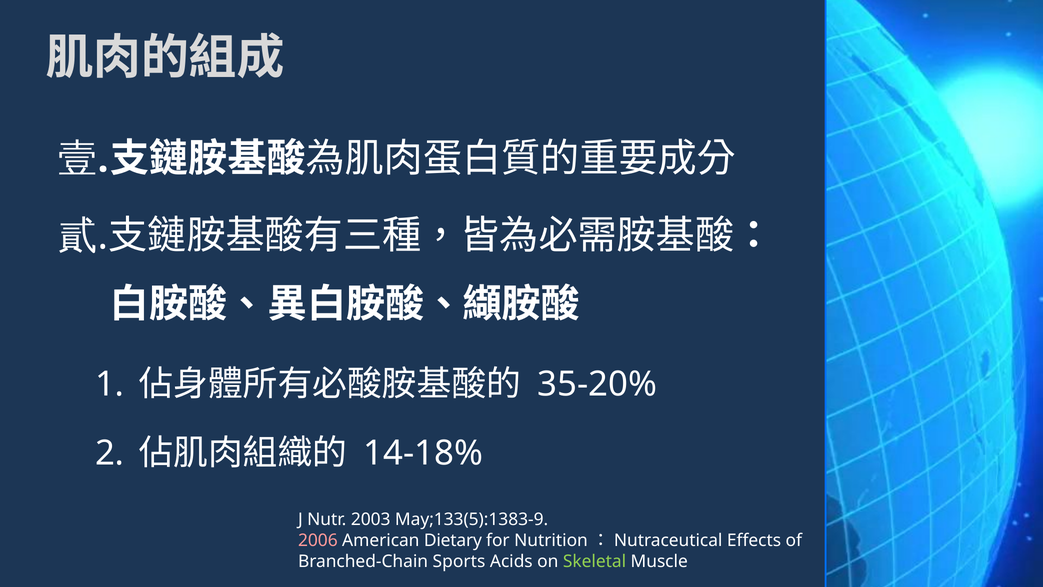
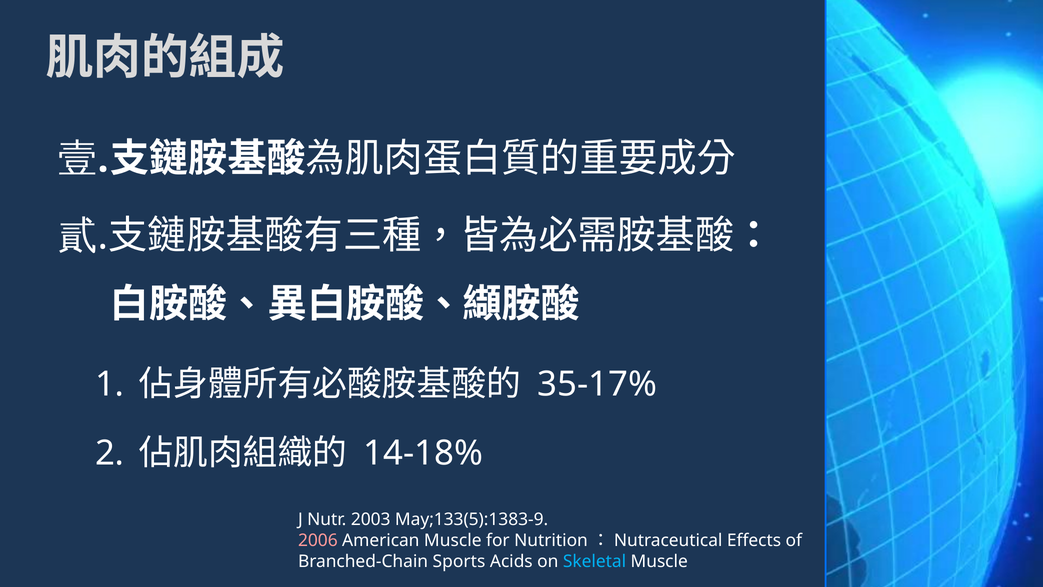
35-20%: 35-20% -> 35-17% (597, 384)
American Dietary: Dietary -> Muscle (453, 540)
Skeletal colour: light green -> light blue (595, 561)
